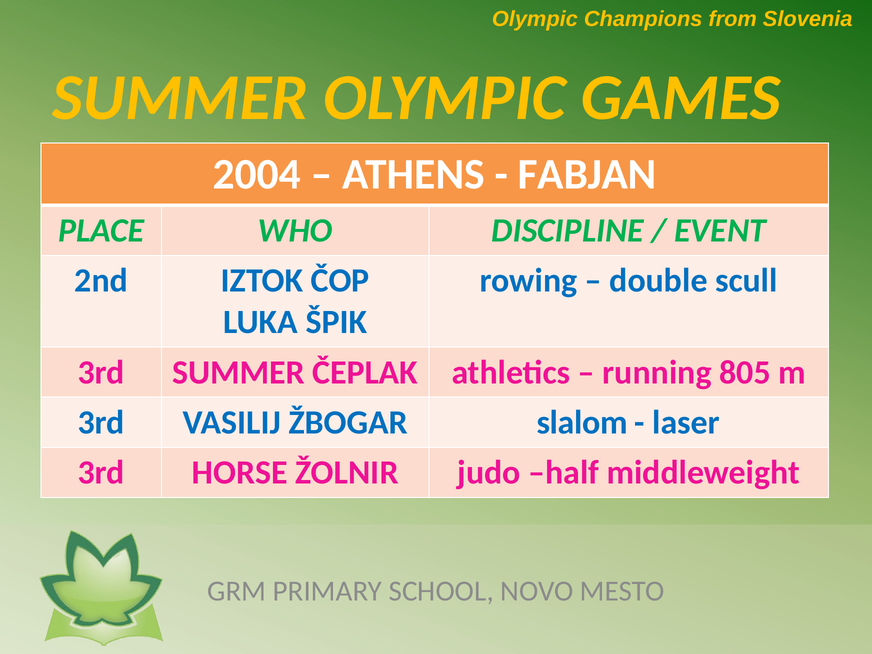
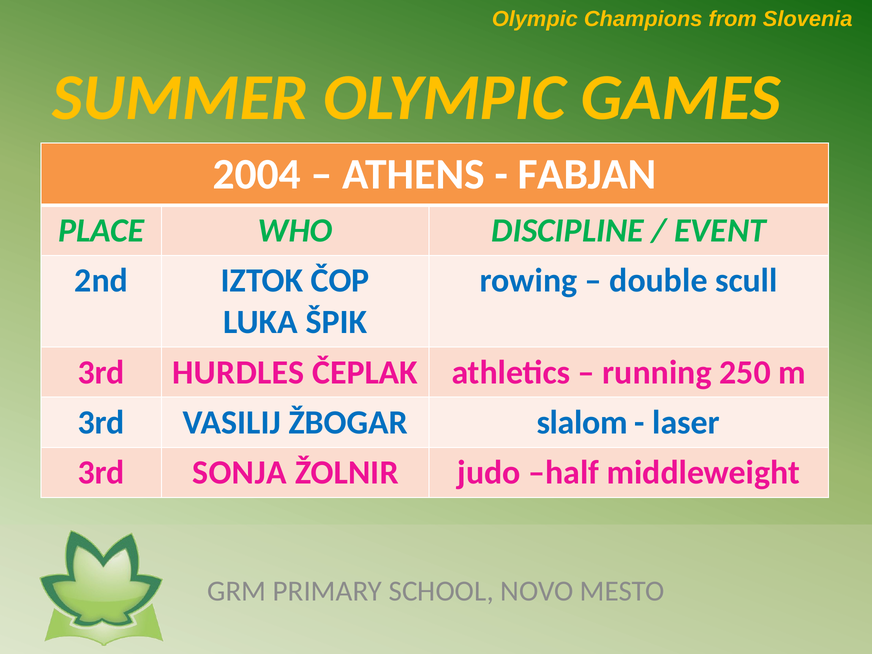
3rd SUMMER: SUMMER -> HURDLES (238, 372)
805: 805 -> 250 (745, 372)
HORSE: HORSE -> SONJA (240, 473)
